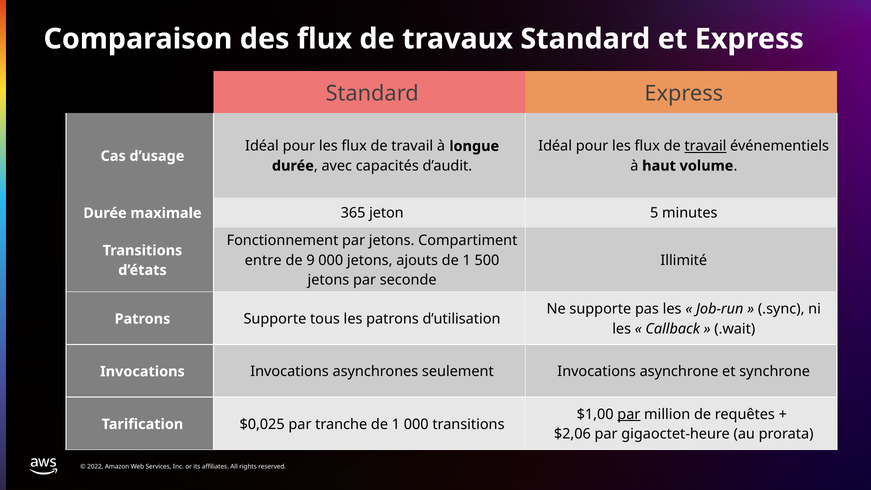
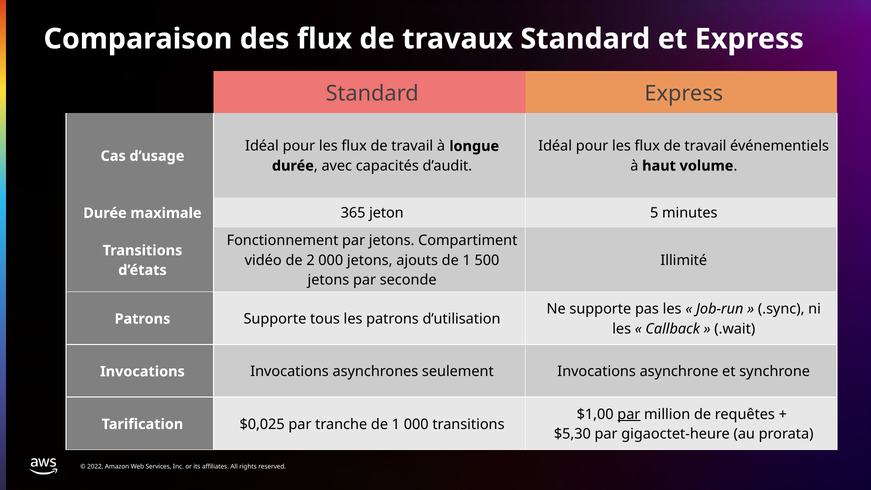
travail underline: present -> none (705, 146)
entre: entre -> vidéo (263, 260)
9: 9 -> 2 (311, 260)
$2,06: $2,06 -> $5,30 (572, 434)
